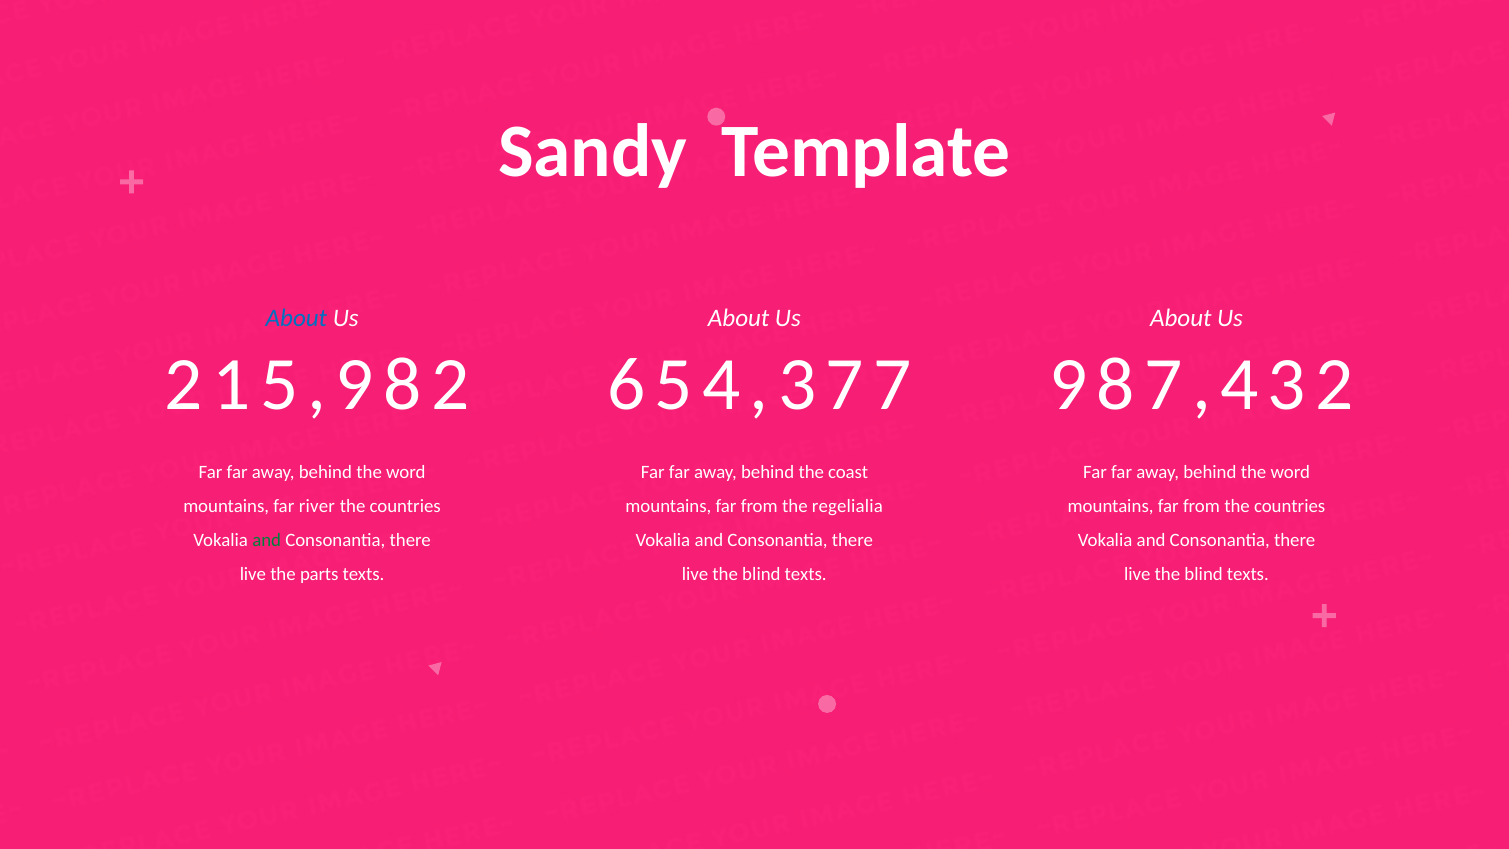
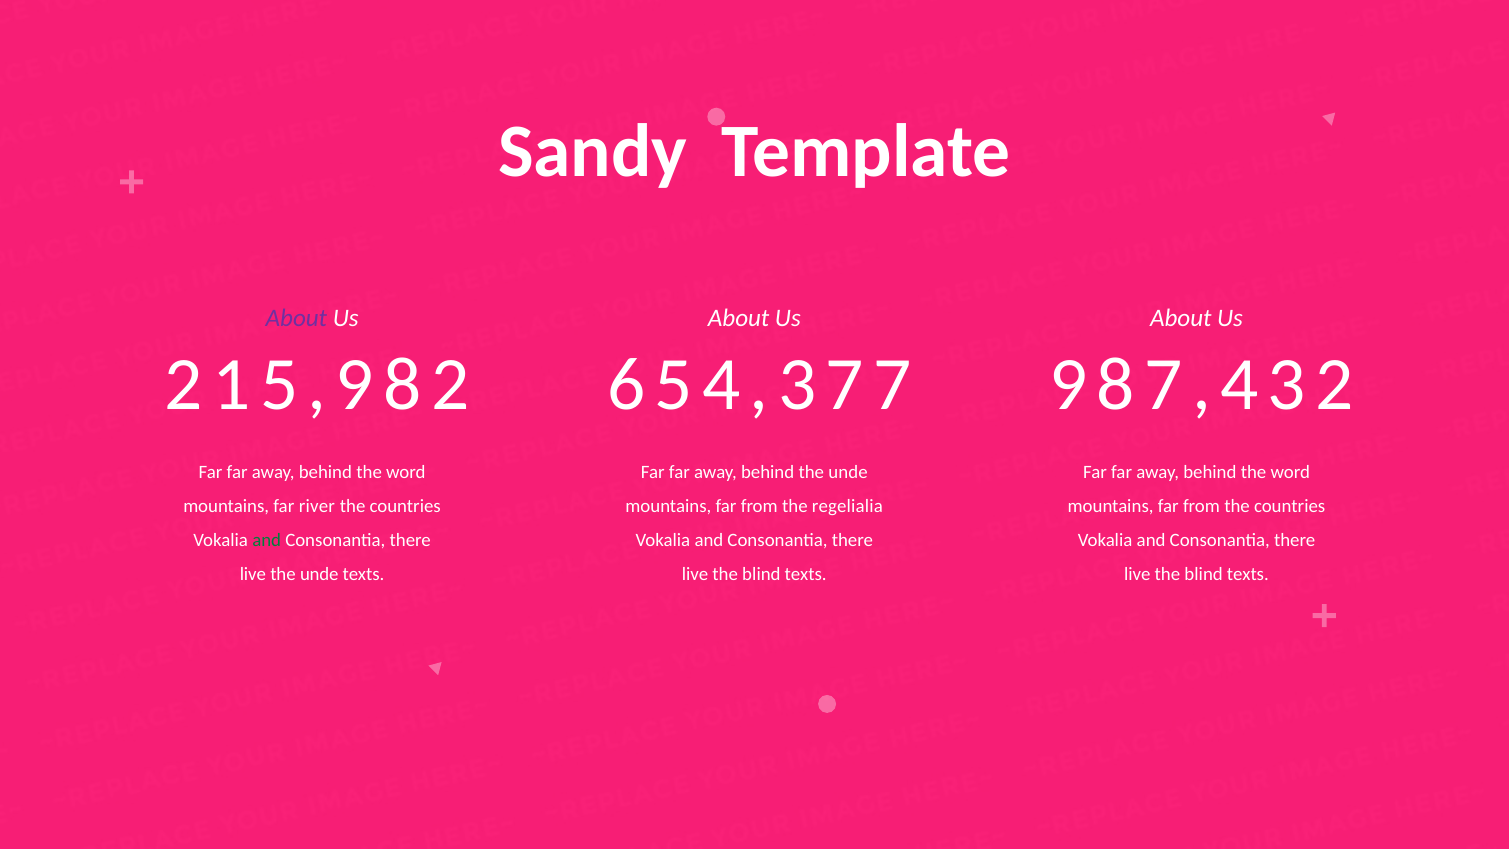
About colour: blue -> purple (296, 318)
behind the coast: coast -> unde (848, 472)
live the parts: parts -> unde (319, 574)
